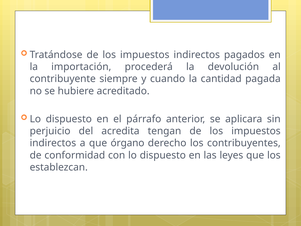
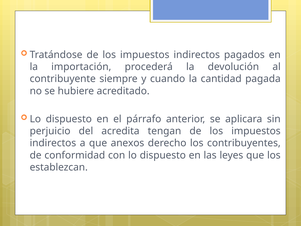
órgano: órgano -> anexos (127, 143)
